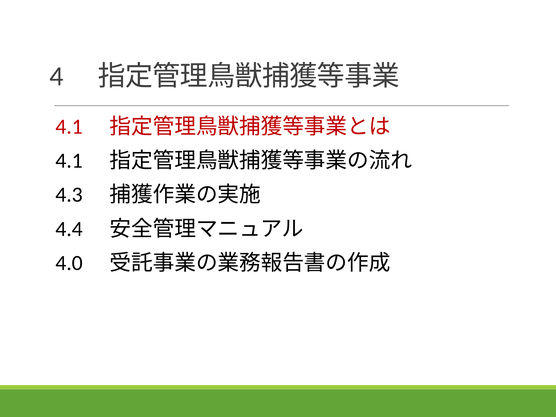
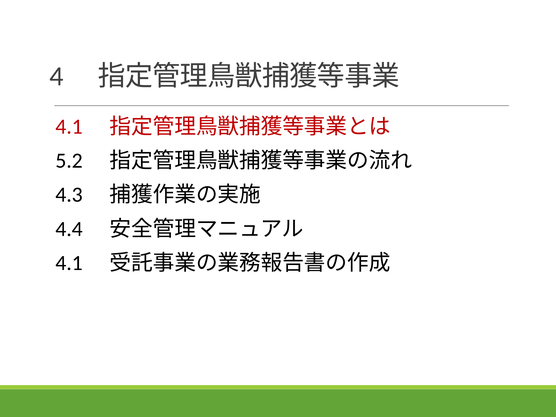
4.1: 4.1 -> 5.2 (69, 161)
4.0: 4.0 -> 4.1 (69, 263)
